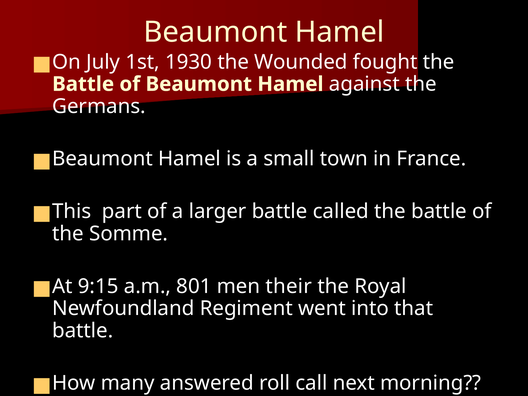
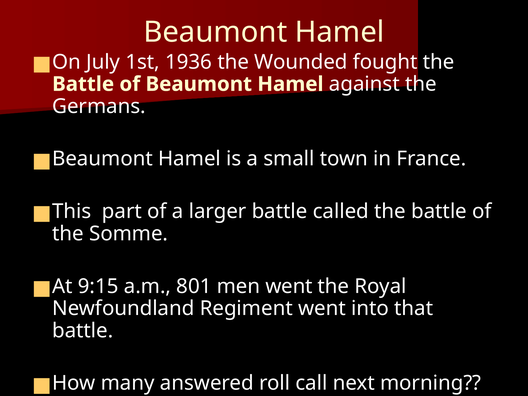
1930: 1930 -> 1936 (189, 62)
men their: their -> went (289, 286)
